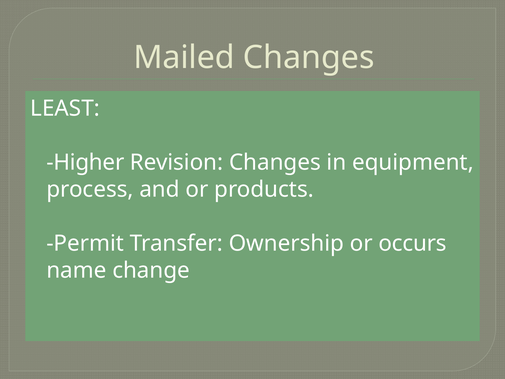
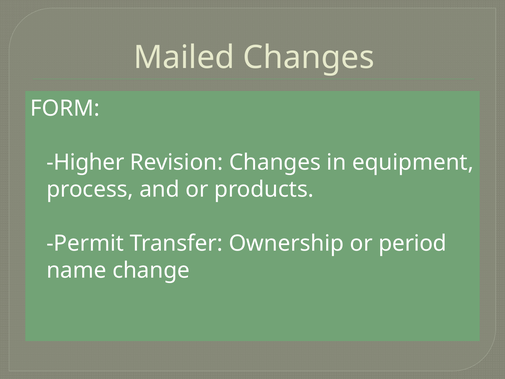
LEAST: LEAST -> FORM (65, 108)
occurs: occurs -> period (413, 243)
